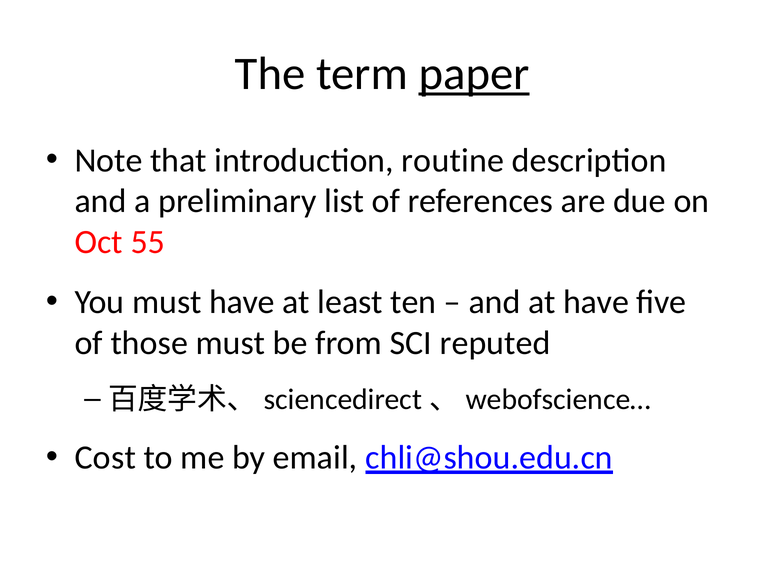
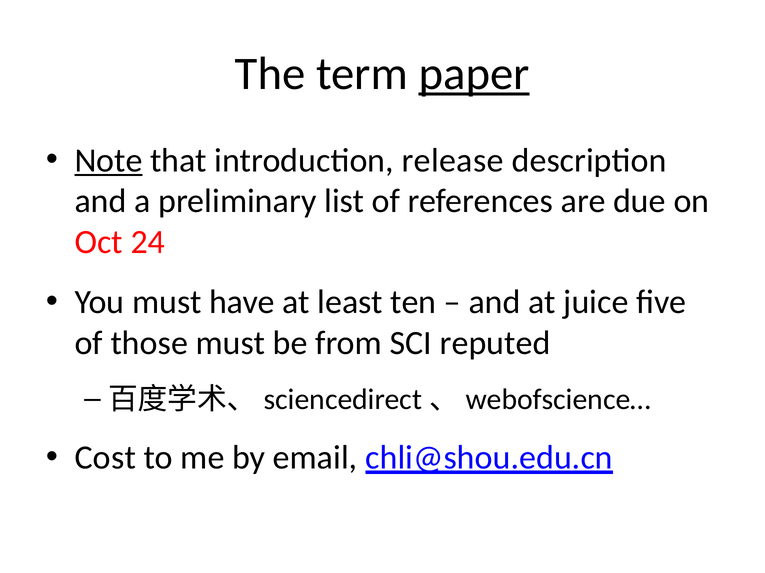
Note underline: none -> present (109, 161)
routine: routine -> release (453, 161)
55: 55 -> 24 (148, 242)
at have: have -> juice (596, 303)
